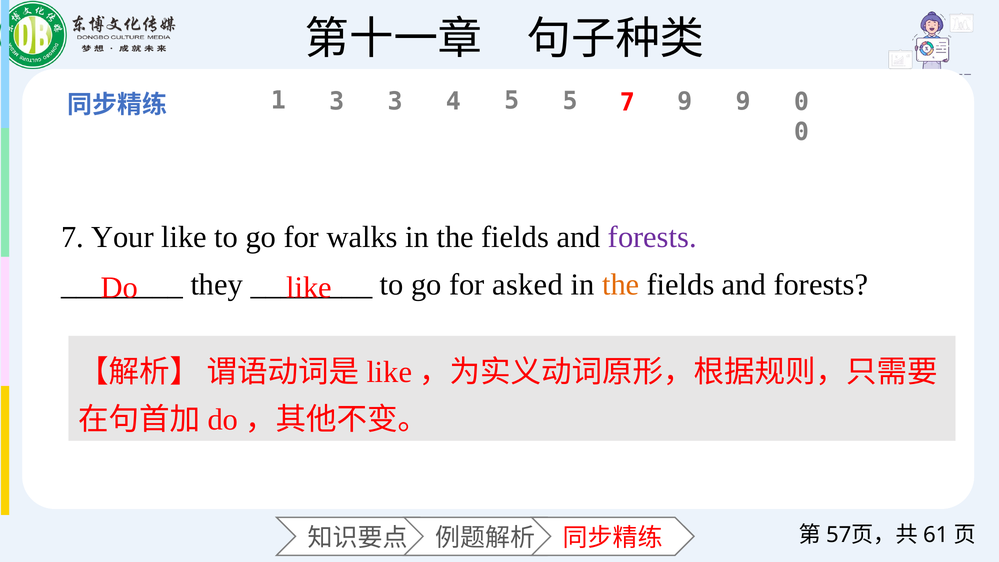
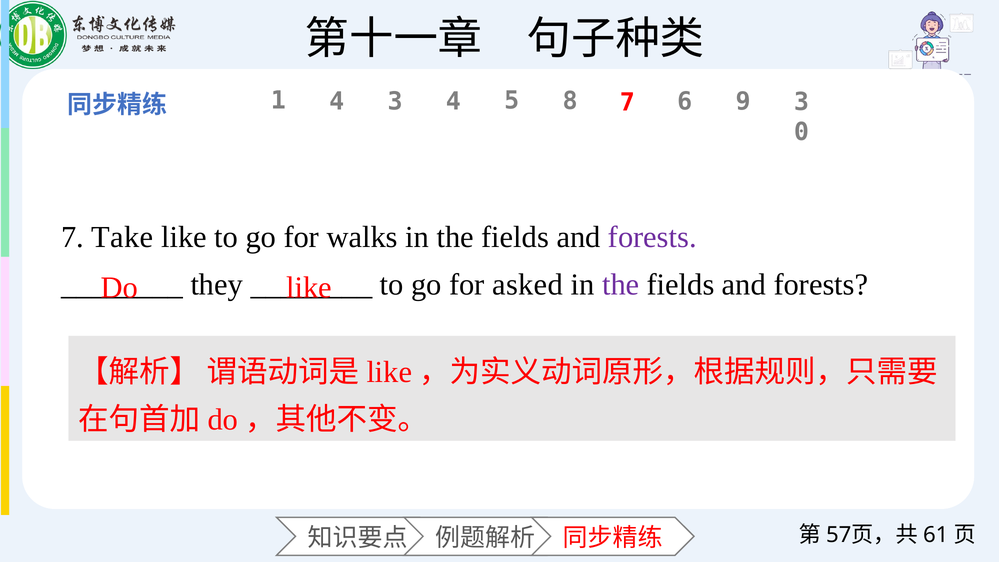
1 3: 3 -> 4 (337, 101)
5 5: 5 -> 8 (570, 101)
7 9: 9 -> 6 (685, 101)
9 0: 0 -> 3 (801, 102)
Your: Your -> Take (122, 237)
the colour: orange -> purple (621, 285)
